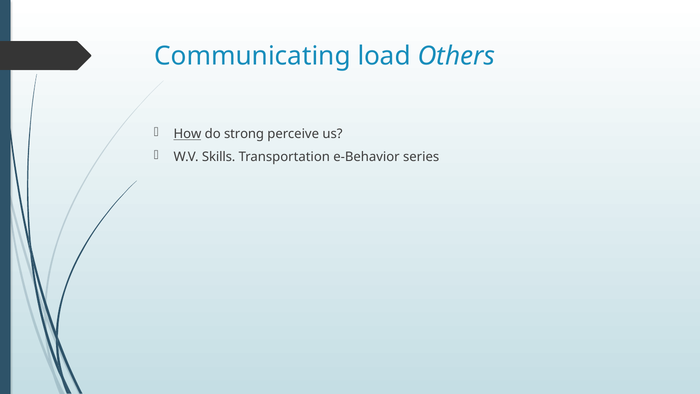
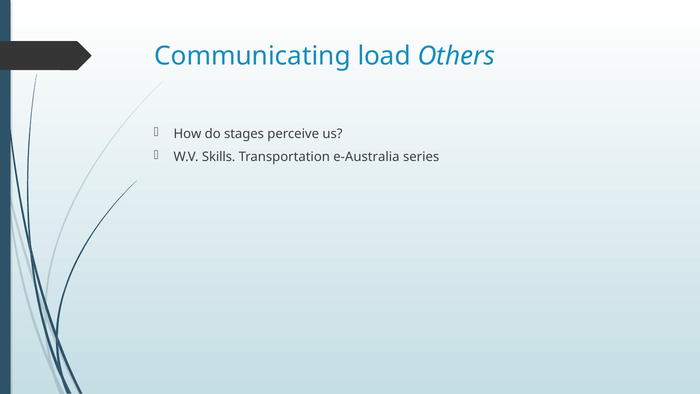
How underline: present -> none (187, 134)
strong: strong -> stages (244, 134)
e-Behavior: e-Behavior -> e-Australia (366, 157)
